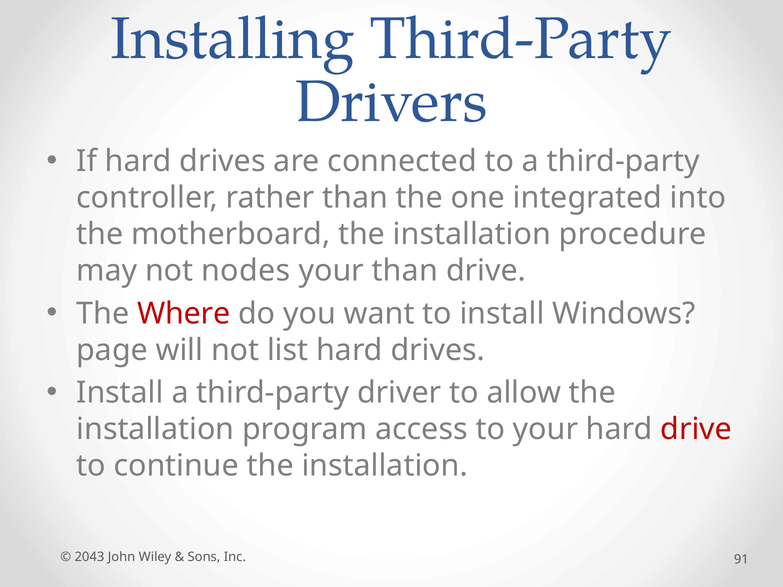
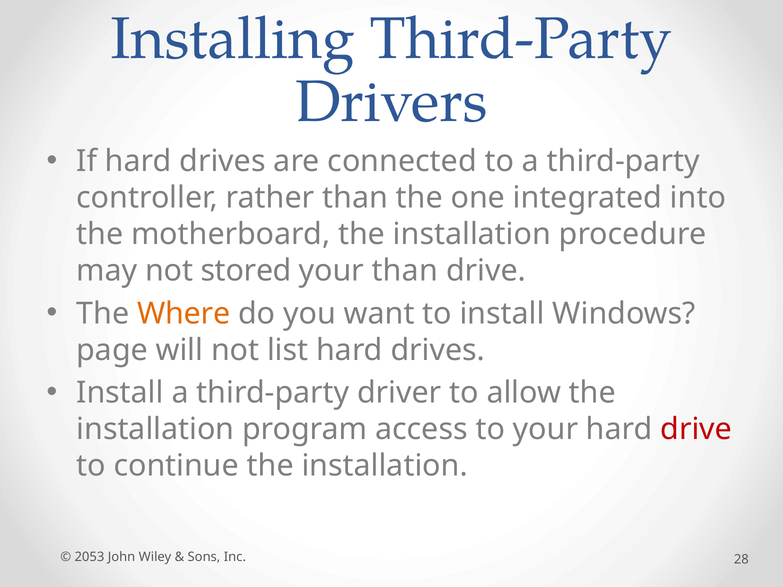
nodes: nodes -> stored (246, 271)
Where colour: red -> orange (184, 314)
2043: 2043 -> 2053 (89, 557)
91: 91 -> 28 (741, 560)
